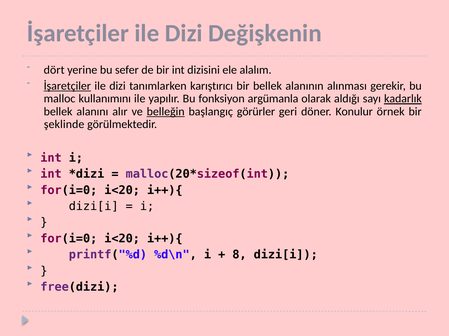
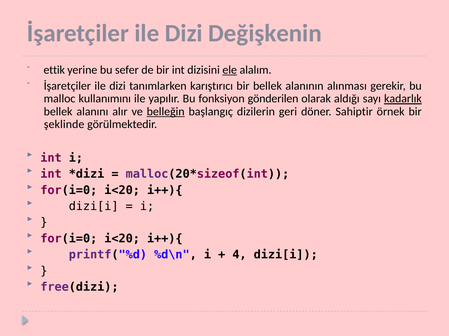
dört: dört -> ettik (54, 70)
ele underline: none -> present (230, 70)
İşaretçiler underline: present -> none (67, 86)
argümanla: argümanla -> gönderilen (273, 99)
görürler: görürler -> dizilerin (256, 112)
Konulur: Konulur -> Sahiptir (354, 112)
8: 8 -> 4 (239, 255)
